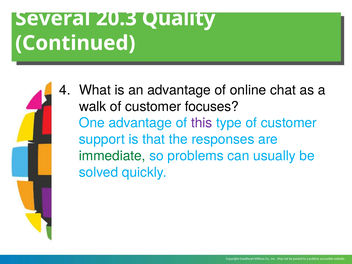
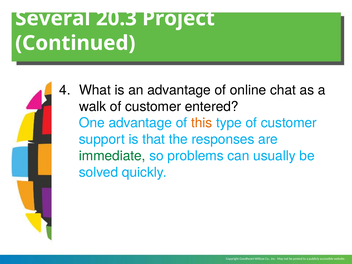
Quality: Quality -> Project (179, 18)
focuses: focuses -> entered (212, 107)
this colour: purple -> orange (202, 123)
